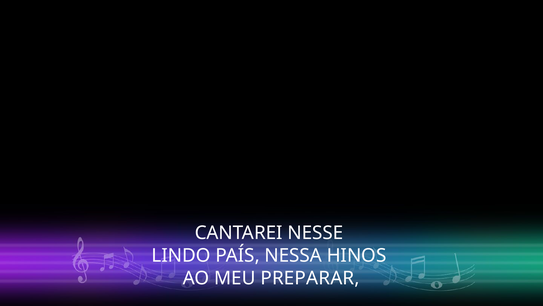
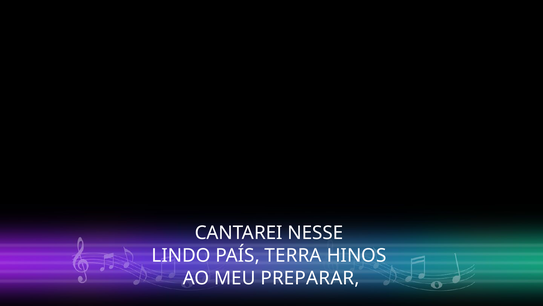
NESSA: NESSA -> TERRA (293, 255)
